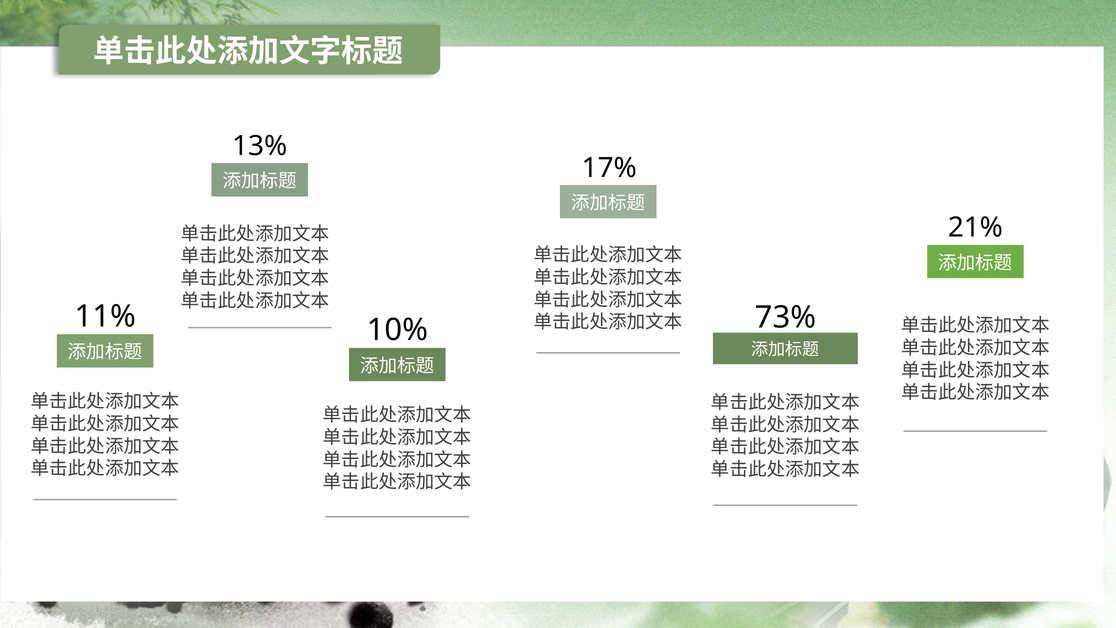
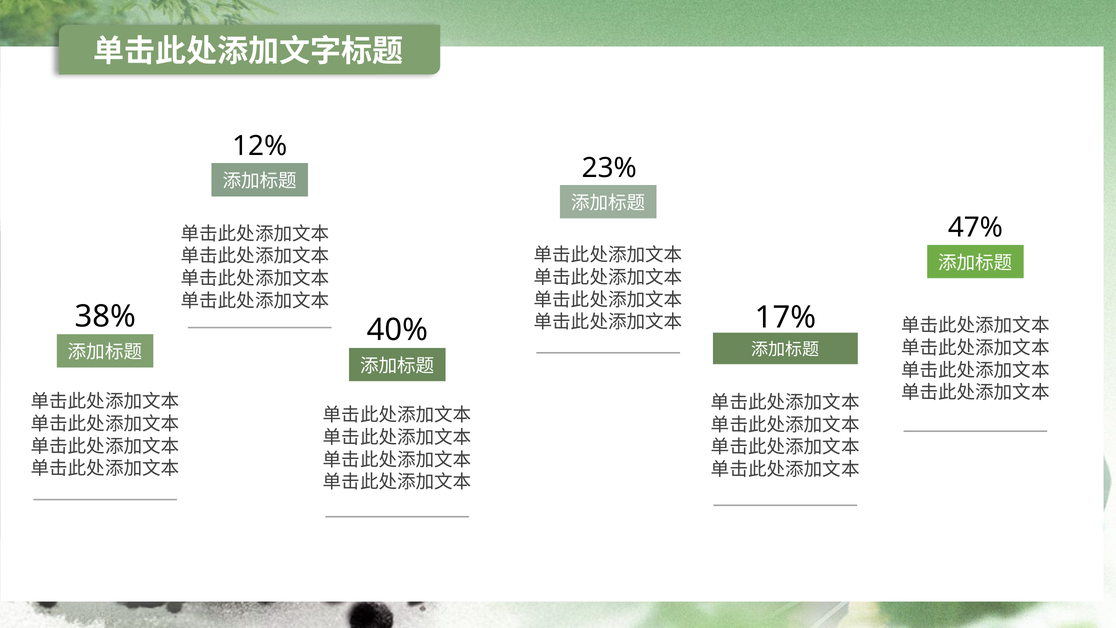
13%: 13% -> 12% (260, 146)
17%: 17% -> 23% (609, 168)
21%: 21% -> 47% (975, 228)
11%: 11% -> 38% (105, 316)
73%: 73% -> 17% (785, 317)
10%: 10% -> 40% (397, 330)
